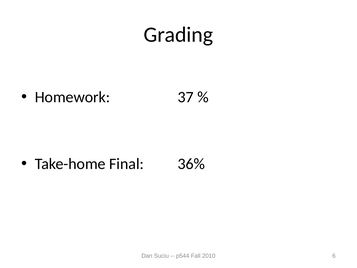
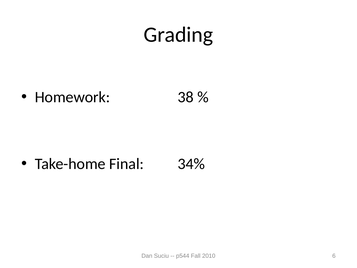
37: 37 -> 38 (186, 97)
36%: 36% -> 34% (191, 164)
